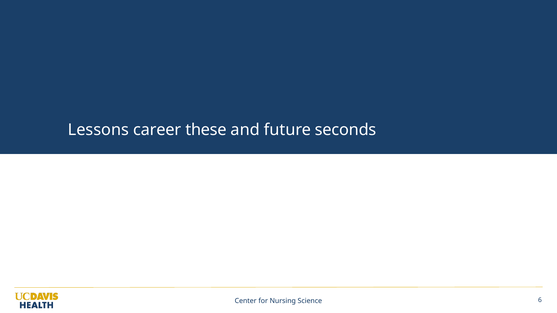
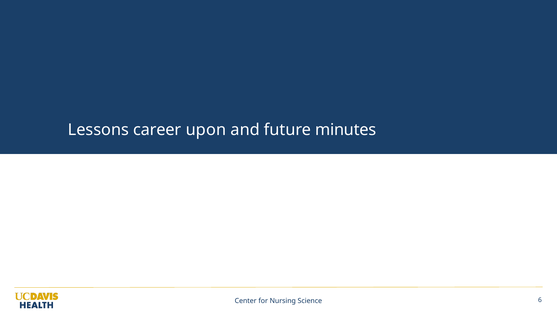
these: these -> upon (206, 130)
seconds: seconds -> minutes (346, 130)
